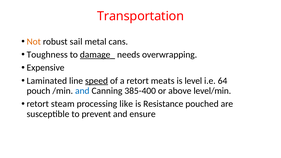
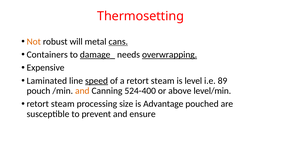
Transportation: Transportation -> Thermosetting (141, 16)
sail: sail -> will (76, 42)
cans underline: none -> present (118, 42)
Toughness: Toughness -> Containers (47, 55)
overwrapping underline: none -> present (170, 55)
a retort meats: meats -> steam (163, 81)
64: 64 -> 89 (223, 81)
and colour: blue -> orange (82, 91)
385-400: 385-400 -> 524-400 (140, 91)
like: like -> size (126, 104)
Resistance: Resistance -> Advantage (163, 104)
